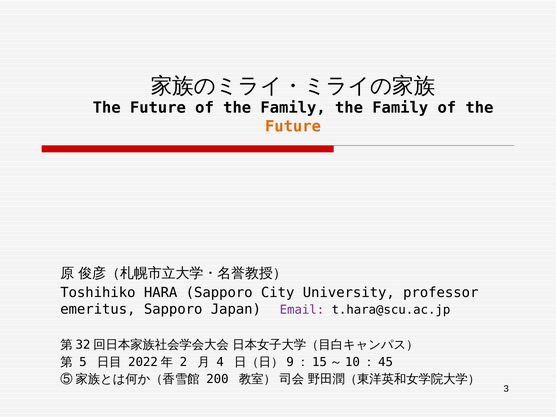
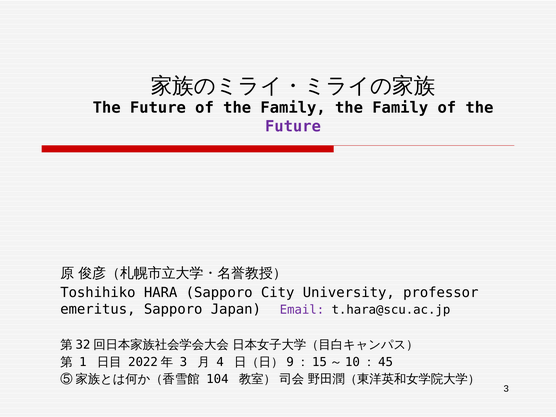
Future colour: orange -> purple (293, 126)
5: 5 -> 1 (83, 362)
2: 2 -> 3 (183, 362)
200: 200 -> 104 (217, 379)
